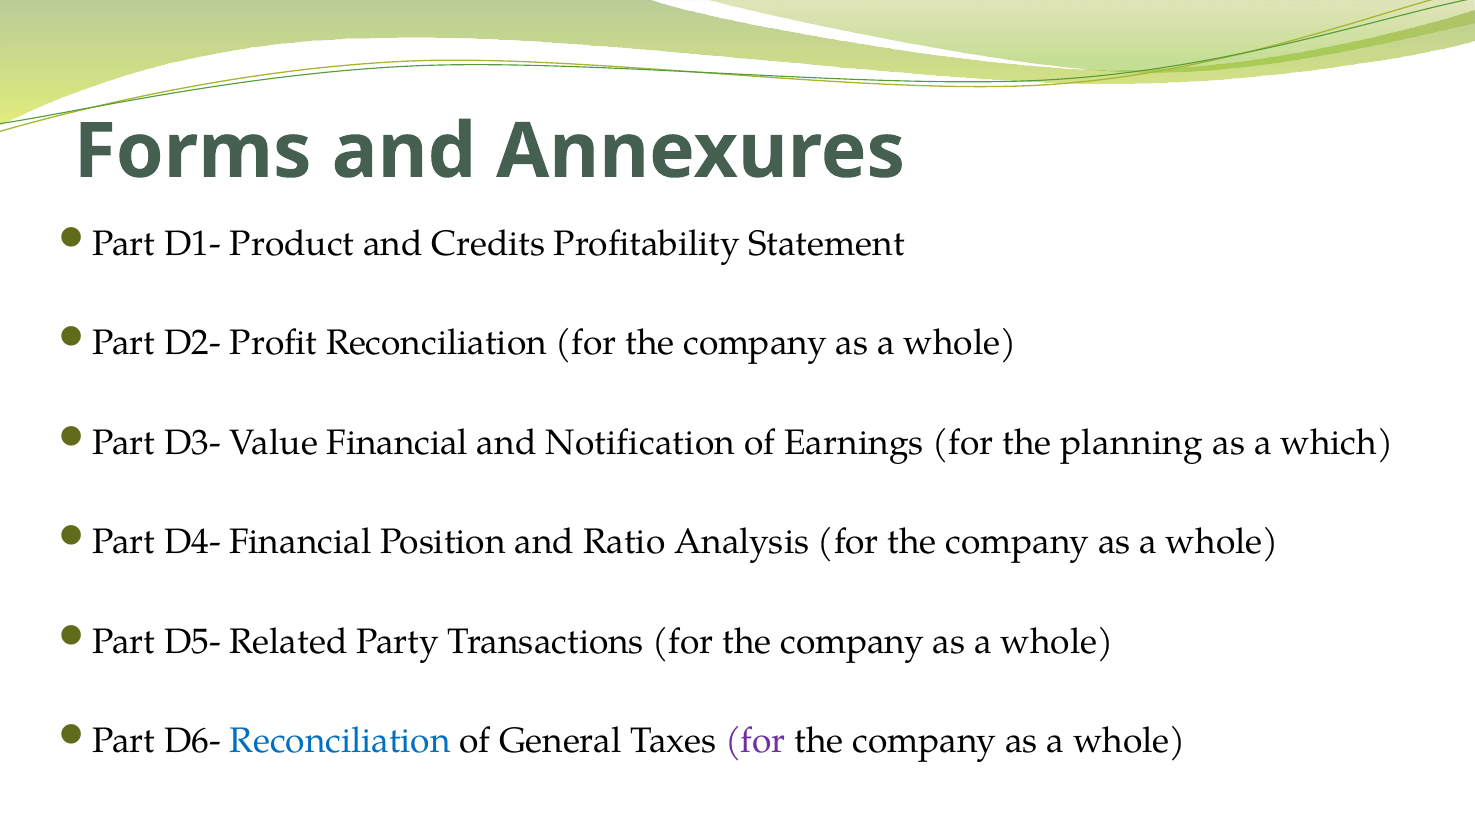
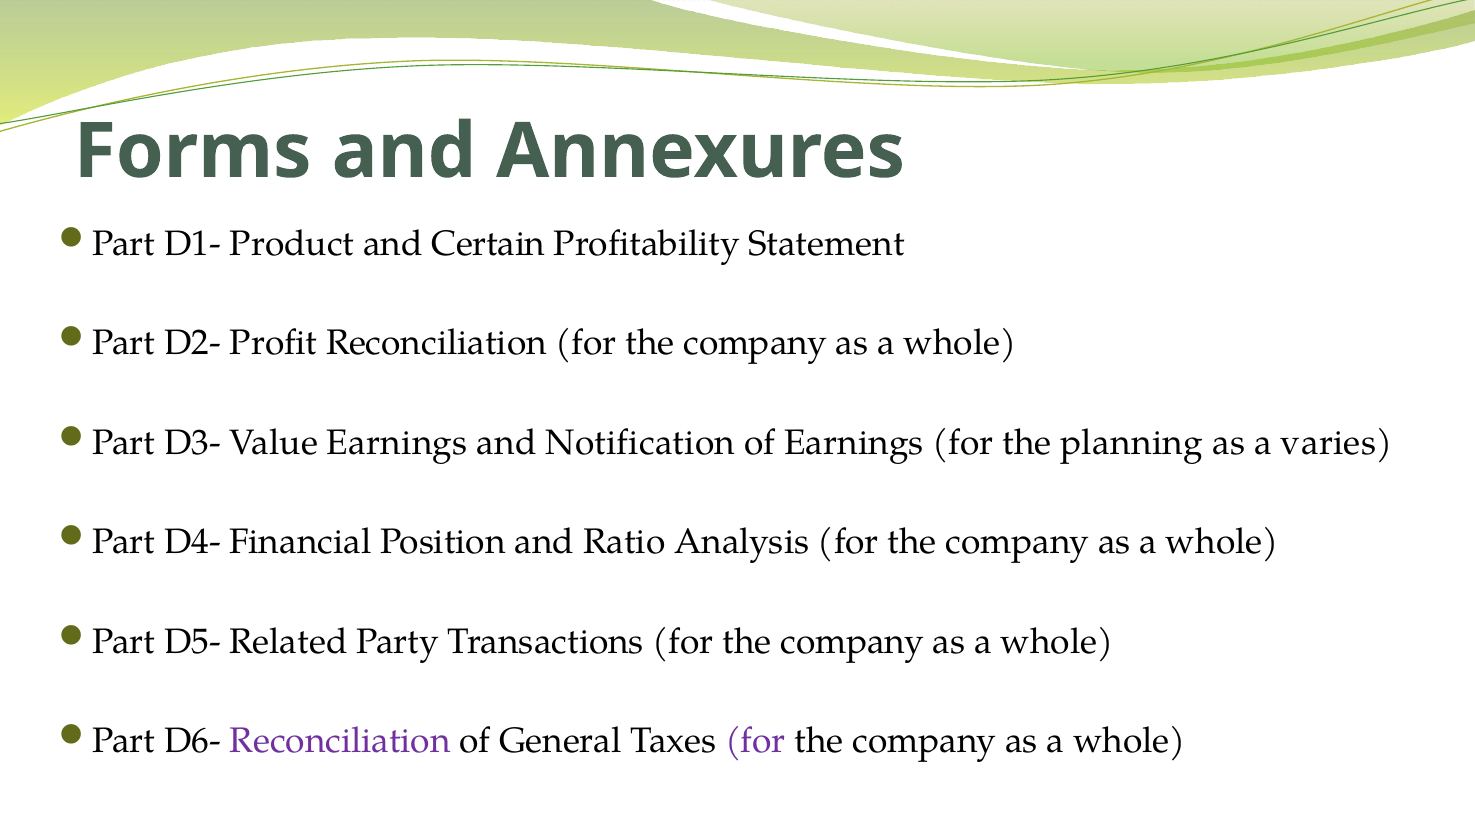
Credits: Credits -> Certain (489, 244)
Value Financial: Financial -> Earnings (397, 443)
which: which -> varies (1337, 443)
Reconciliation colour: blue -> purple (340, 741)
